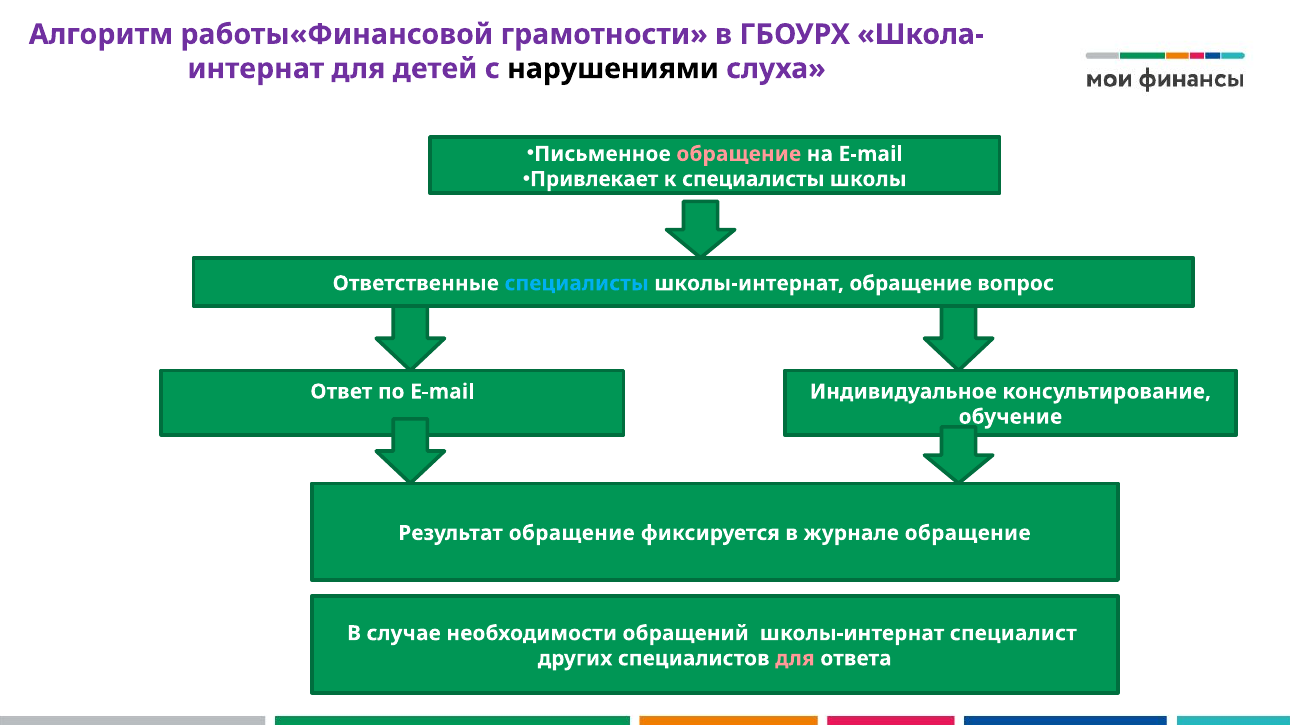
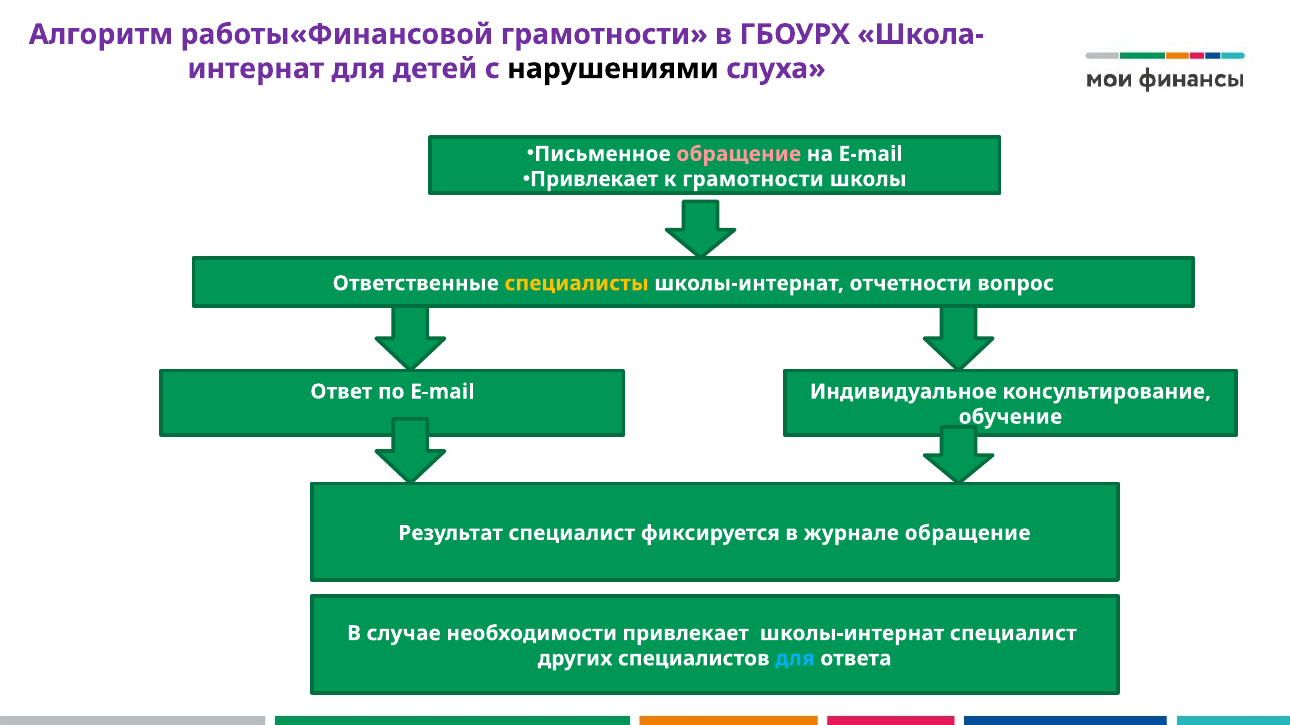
к специалисты: специалисты -> грамотности (753, 179)
специалисты colour: light blue -> yellow (577, 284)
школы-интернат обращение: обращение -> отчетности (911, 284)
Результат обращение: обращение -> специалист (572, 534)
необходимости обращений: обращений -> привлекает (686, 634)
для colour: pink -> light blue (795, 659)
